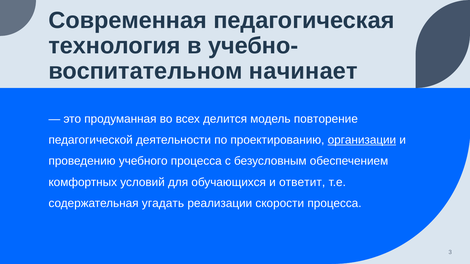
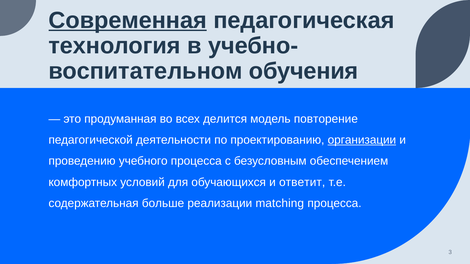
Современная underline: none -> present (128, 20)
начинает: начинает -> обучения (304, 71)
угадать: угадать -> больше (163, 204)
скорости: скорости -> matching (280, 204)
